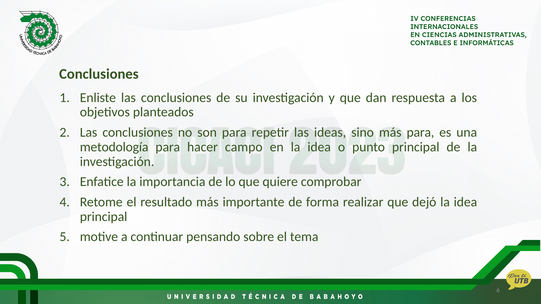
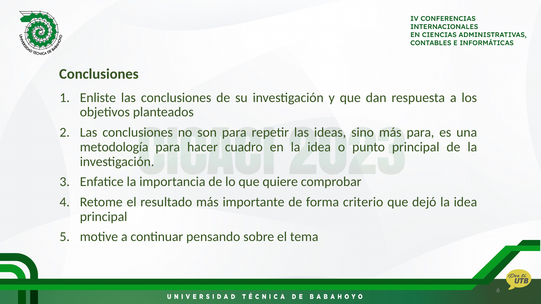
campo: campo -> cuadro (244, 147)
realizar: realizar -> criterio (363, 202)
